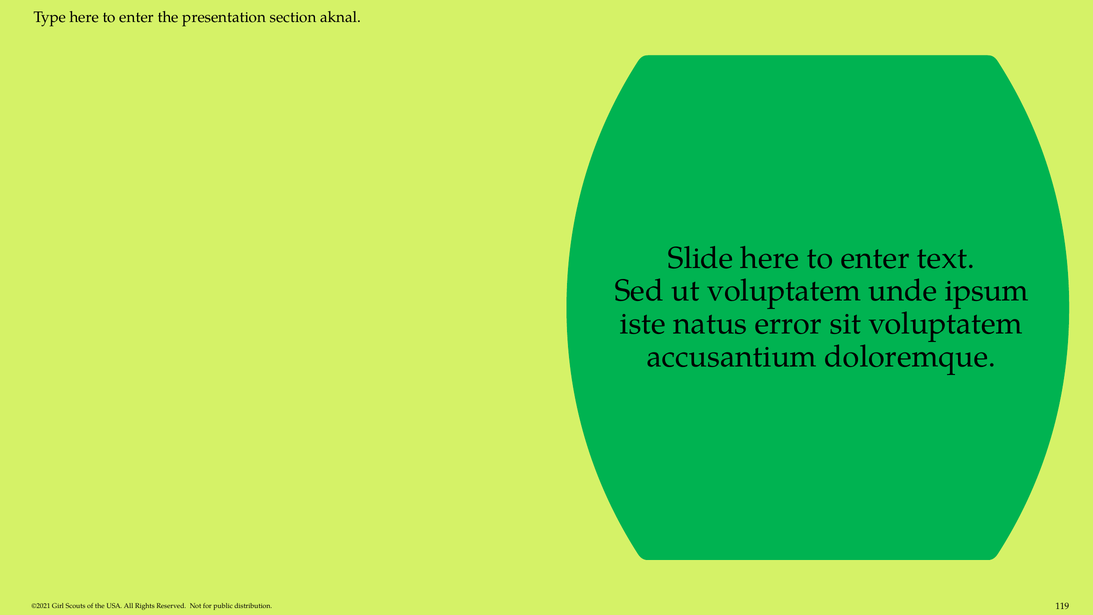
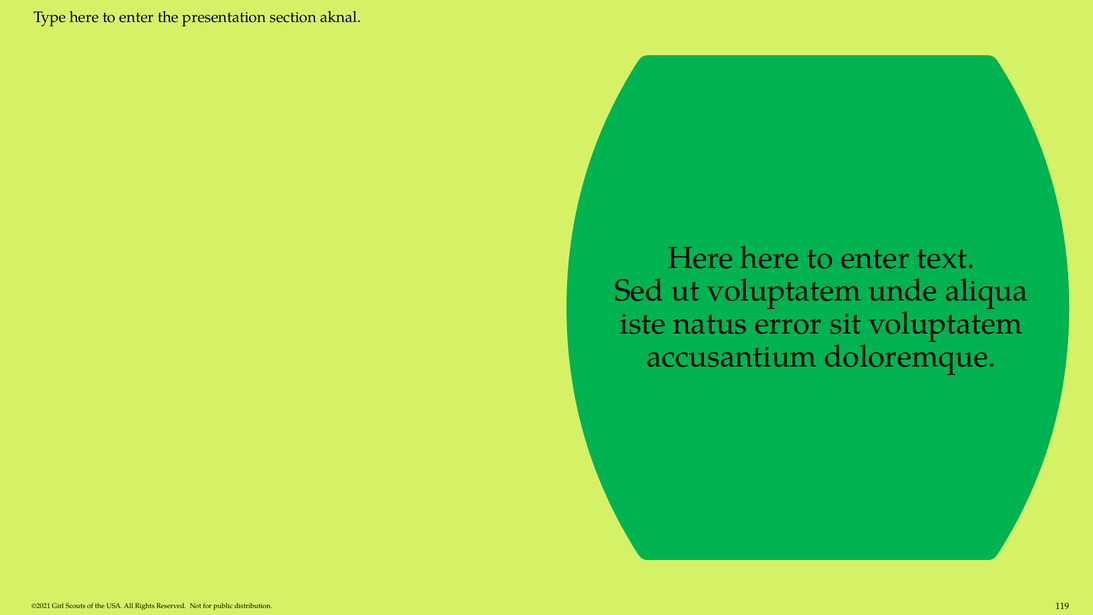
Slide: Slide -> Here (701, 258)
ipsum: ipsum -> aliqua (986, 291)
